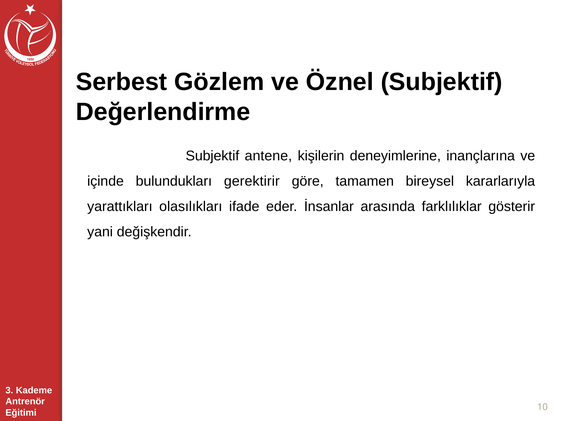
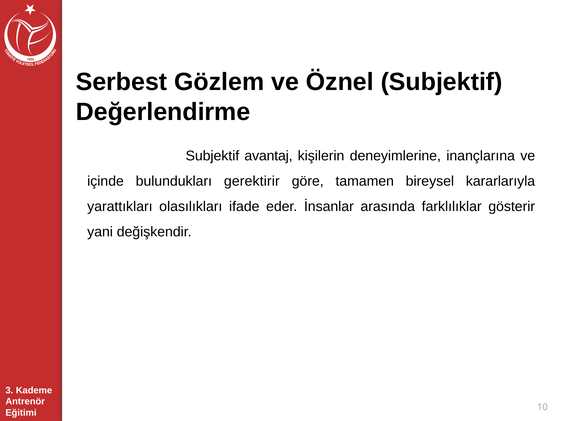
antene: antene -> avantaj (269, 156)
